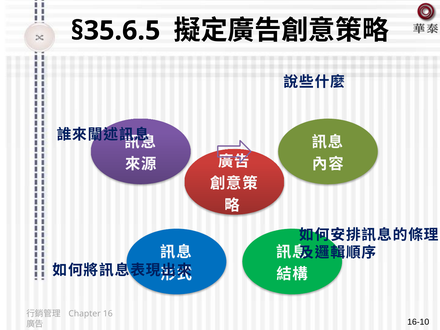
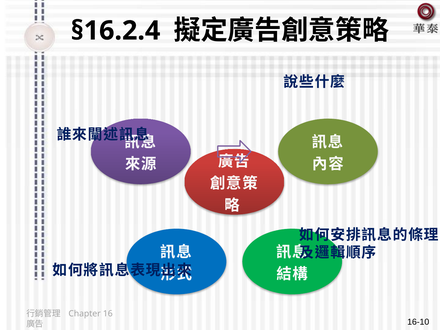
§35.6.5: §35.6.5 -> §16.2.4 (115, 31)
